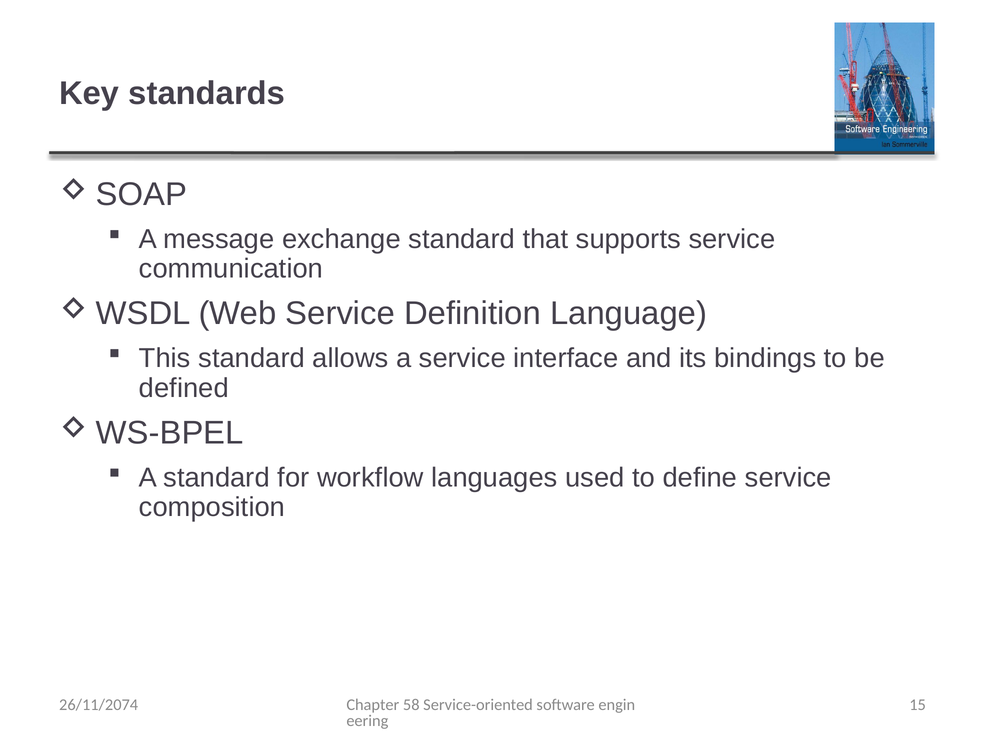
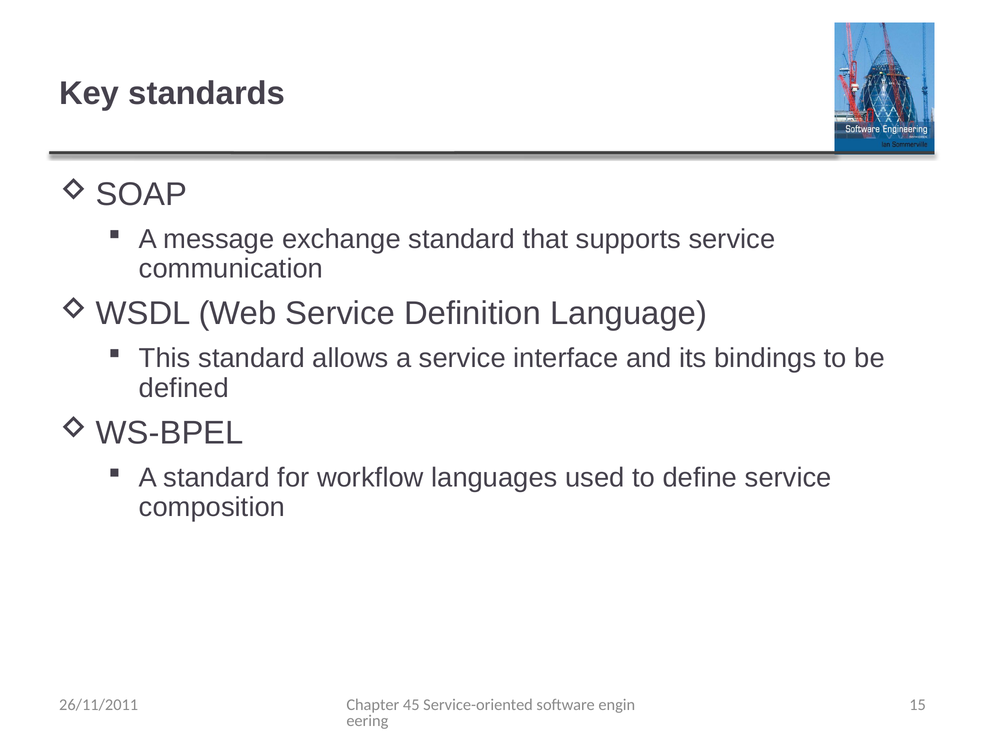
58: 58 -> 45 (411, 705)
26/11/2074: 26/11/2074 -> 26/11/2011 (99, 705)
